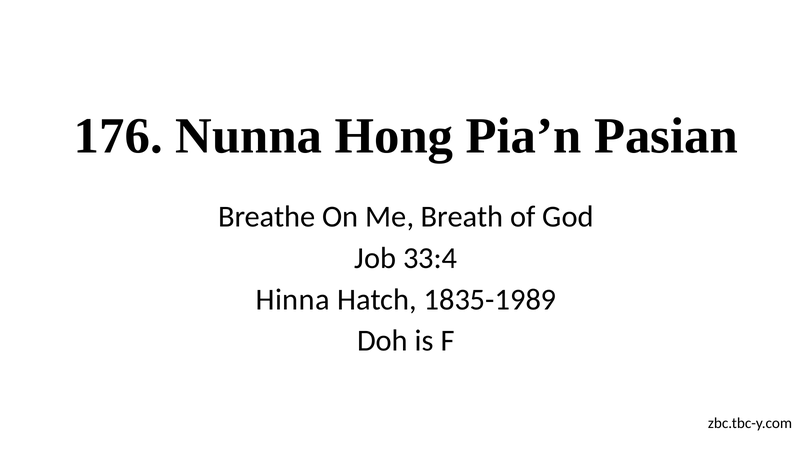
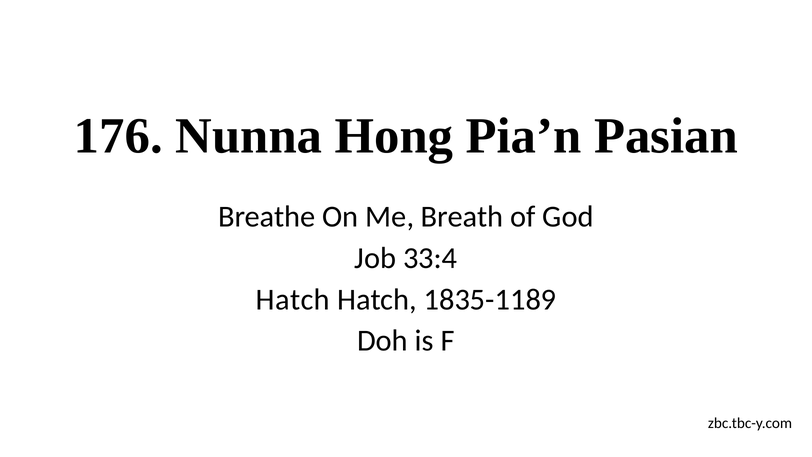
Hinna: Hinna -> Hatch (293, 299)
1835-1989: 1835-1989 -> 1835-1189 (490, 299)
